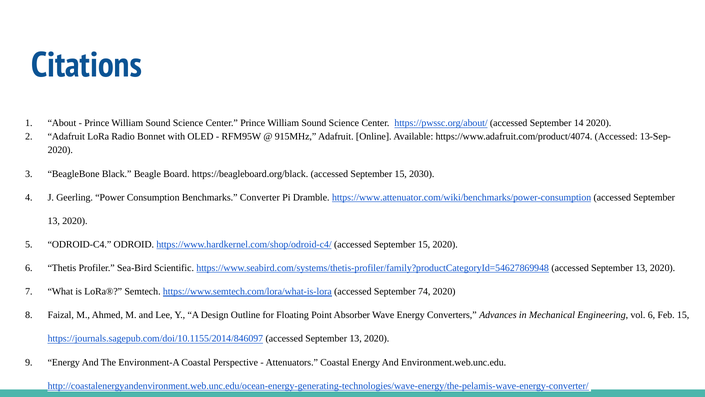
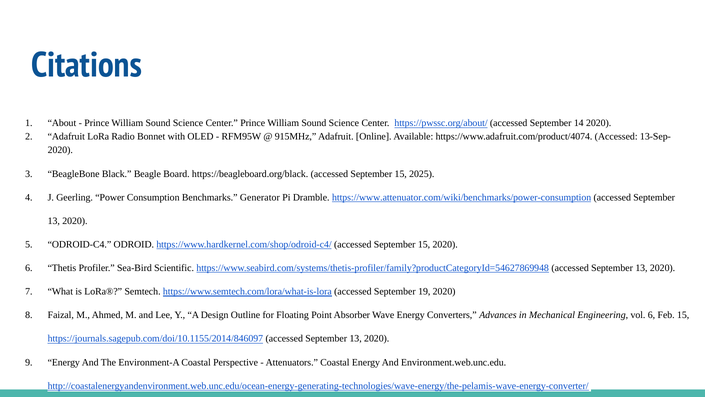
2030: 2030 -> 2025 (422, 174)
Converter: Converter -> Generator (260, 197)
74: 74 -> 19 (424, 291)
